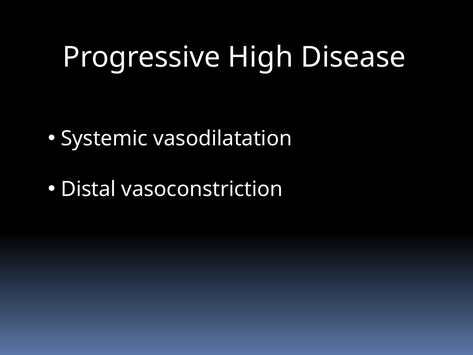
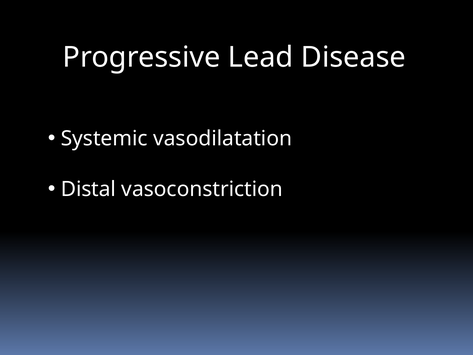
High: High -> Lead (261, 57)
